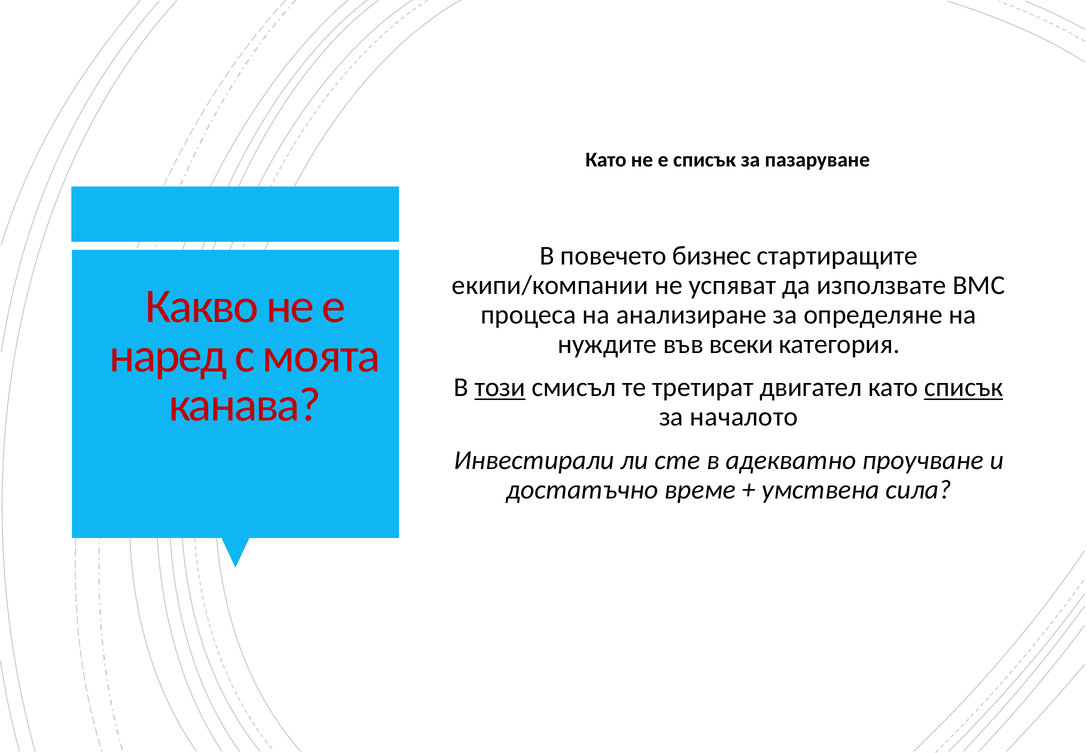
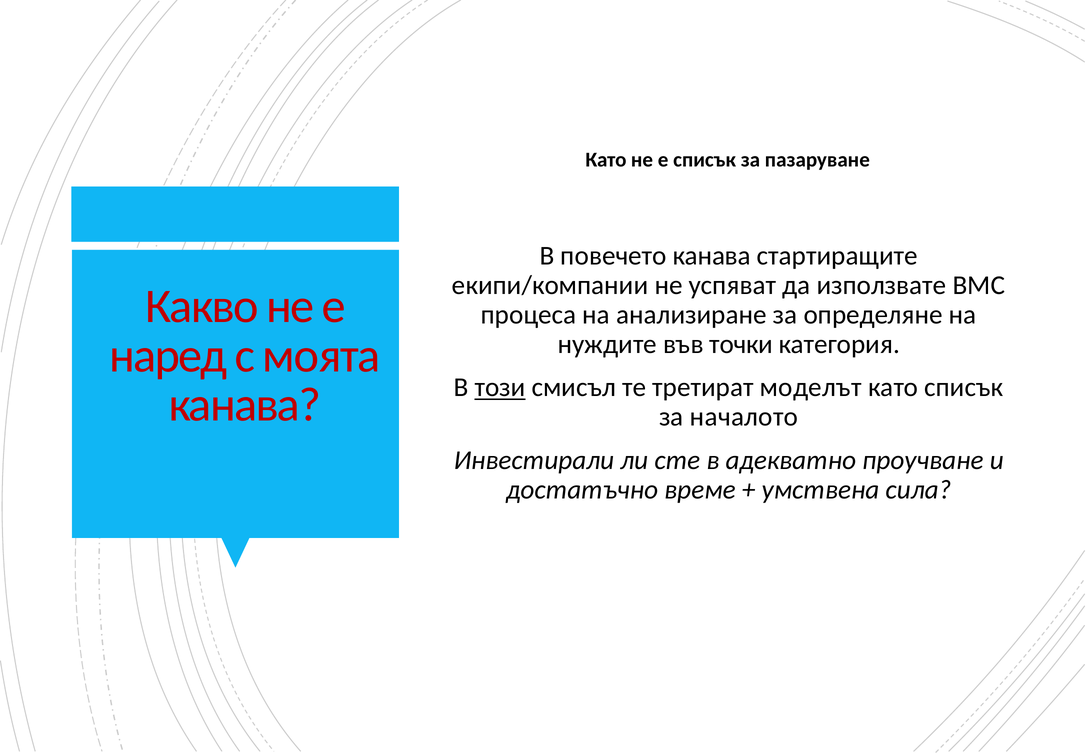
повечето бизнес: бизнес -> канава (712, 256)
всеки: всеки -> точки (741, 344)
двигател: двигател -> моделът (811, 387)
списък underline: present -> none (964, 387)
